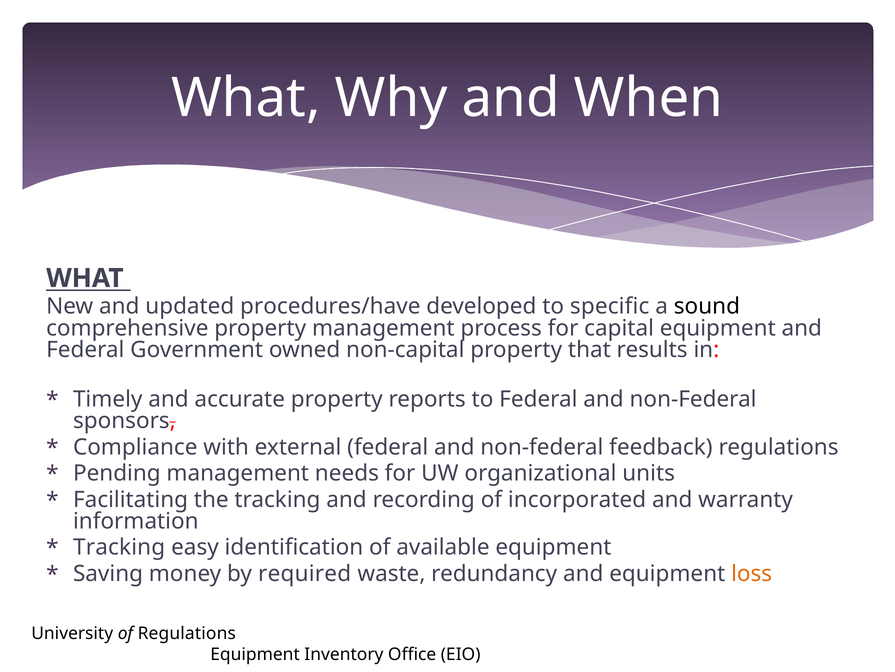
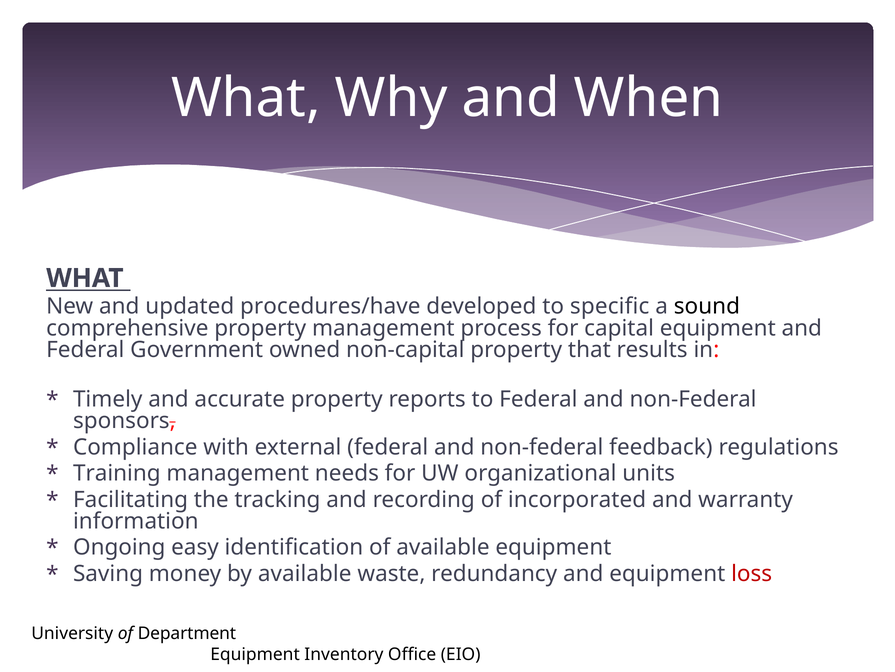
Pending: Pending -> Training (117, 473)
Tracking: Tracking -> Ongoing (119, 547)
by required: required -> available (305, 573)
loss colour: orange -> red (752, 573)
of Regulations: Regulations -> Department (187, 633)
